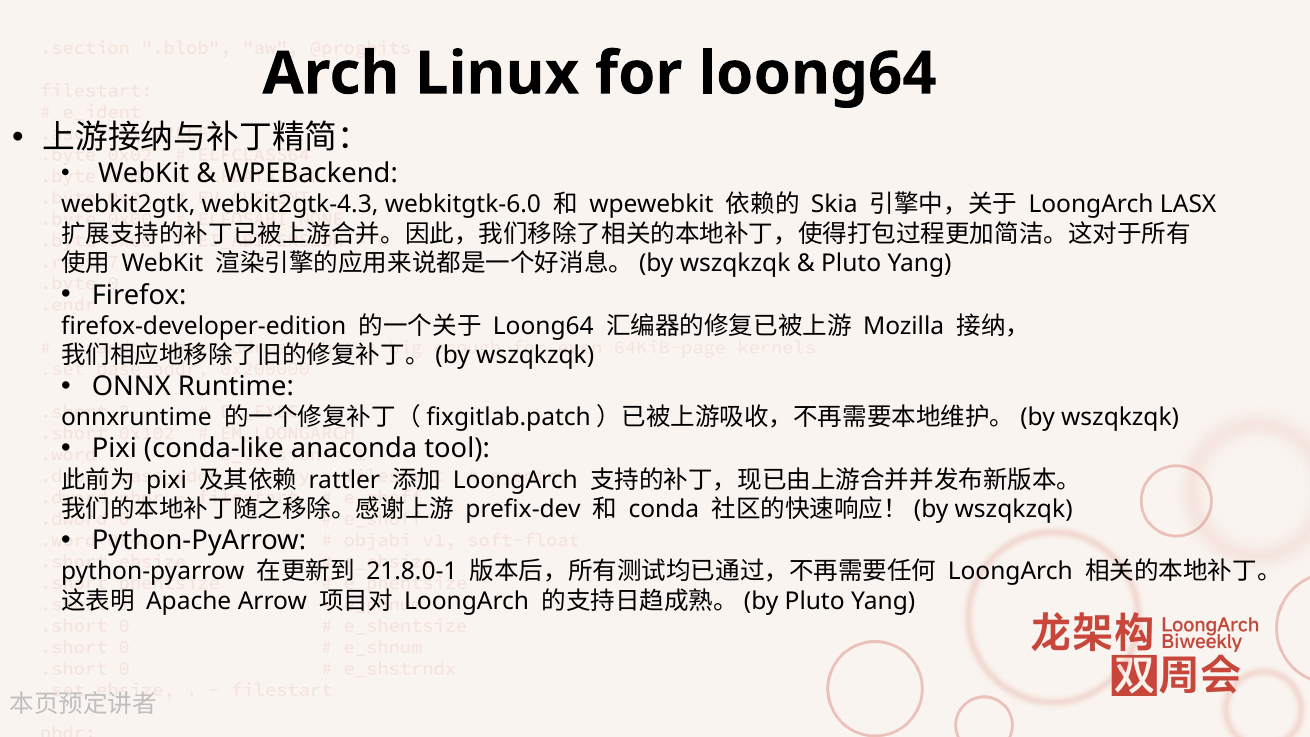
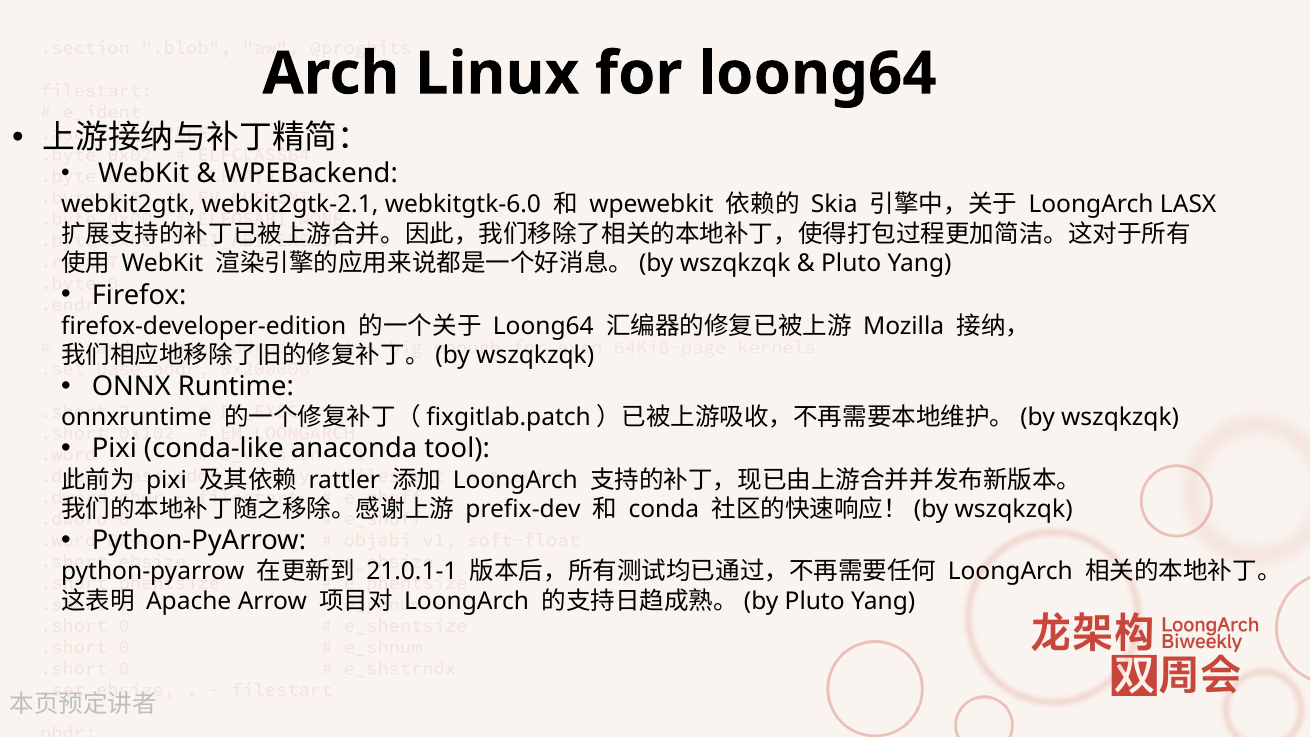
webkit2gtk-4.3: webkit2gtk-4.3 -> webkit2gtk-2.1 (290, 205)
21.8.0-1: 21.8.0-1 -> 21.0.1-1 (412, 572)
